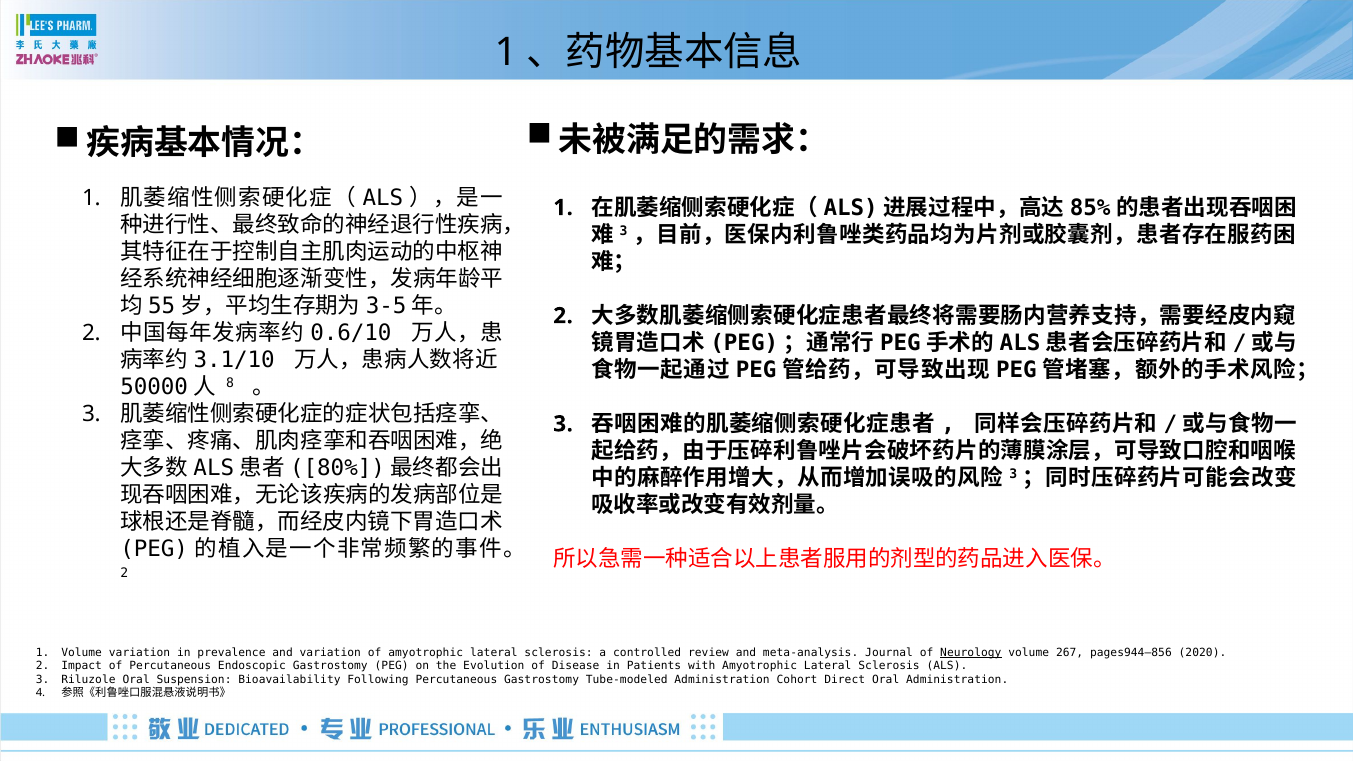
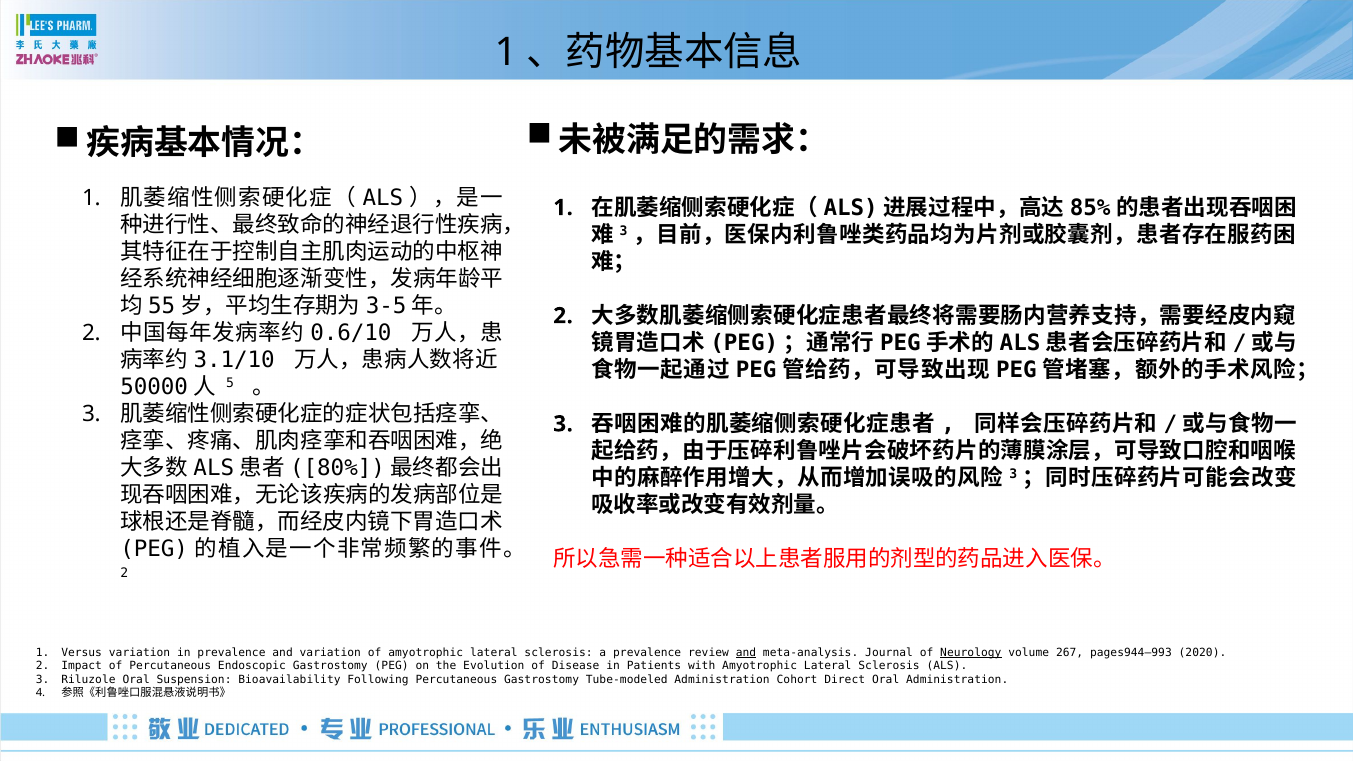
8: 8 -> 5 (230, 383)
1 Volume: Volume -> Versus (82, 652)
a controlled: controlled -> prevalence (647, 652)
and underline: none -> present (746, 652)
pages944–856: pages944–856 -> pages944–993 (1131, 652)
